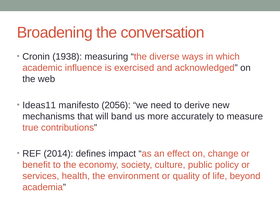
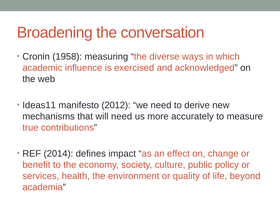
1938: 1938 -> 1958 (67, 57)
2056: 2056 -> 2012 (116, 105)
will band: band -> need (122, 116)
